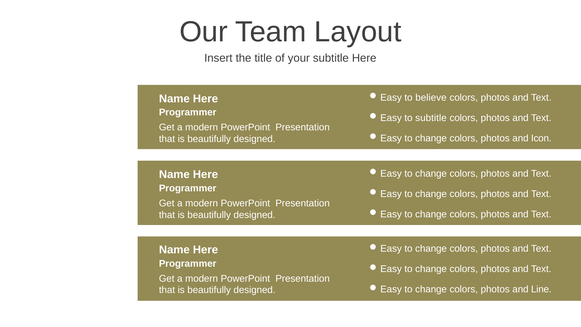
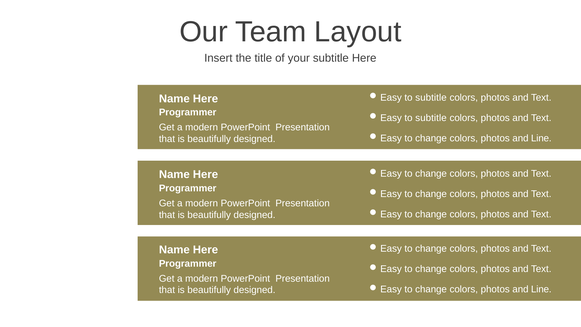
believe: believe -> subtitle (431, 98)
Icon: Icon -> Line (541, 138)
